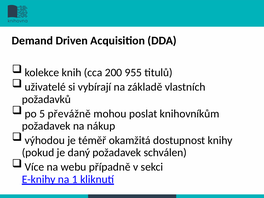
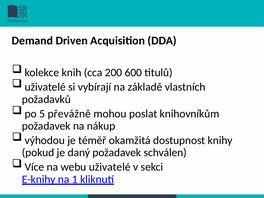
955: 955 -> 600 (133, 73)
webu případně: případně -> uživatelé (110, 167)
